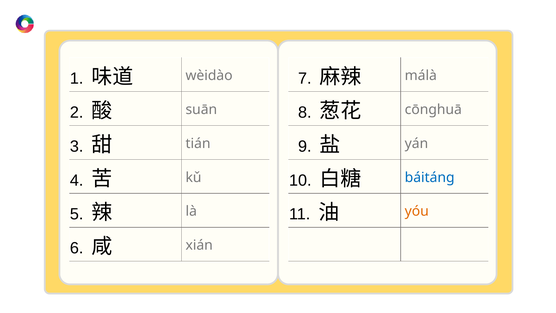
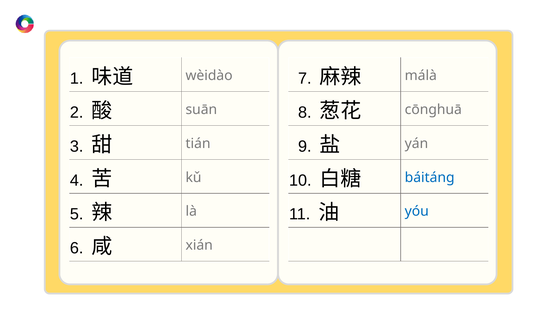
yóu colour: orange -> blue (417, 211)
